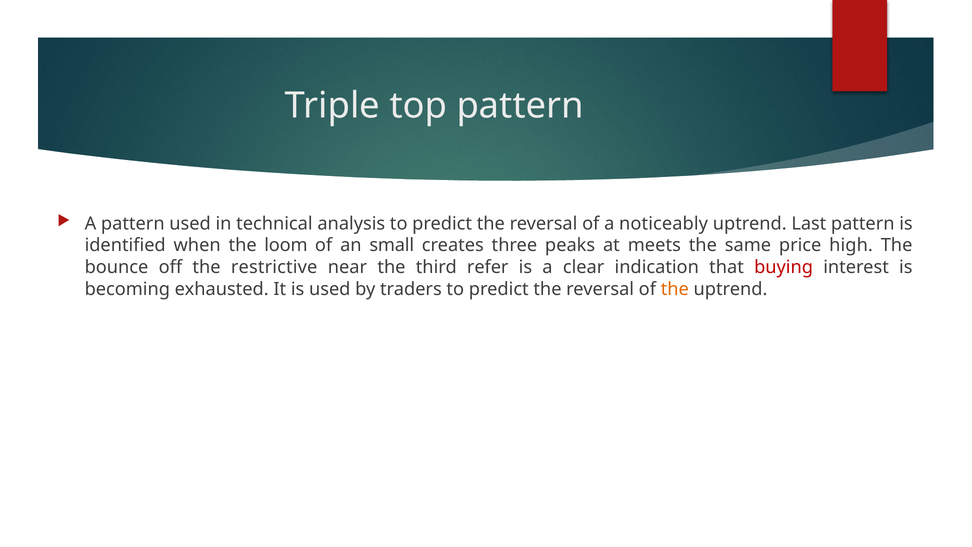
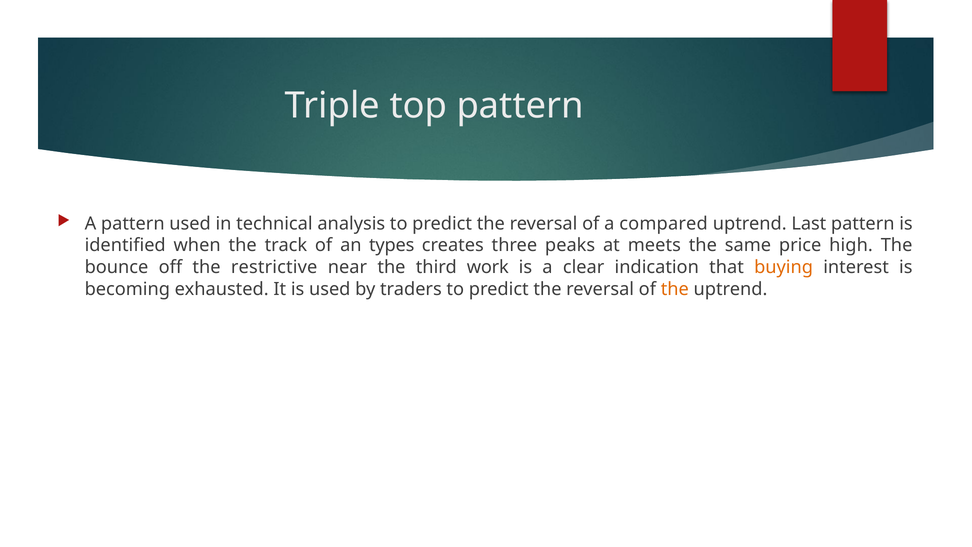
noticeably: noticeably -> compared (664, 223)
loom: loom -> track (286, 245)
small: small -> types (392, 245)
refer: refer -> work (488, 267)
buying colour: red -> orange (784, 267)
